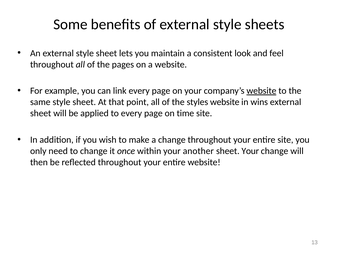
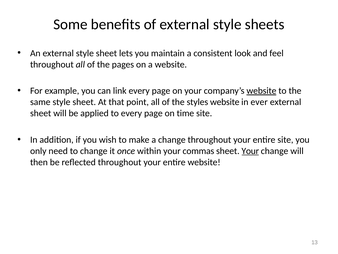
wins: wins -> ever (259, 102)
another: another -> commas (198, 151)
Your underline: none -> present (250, 151)
